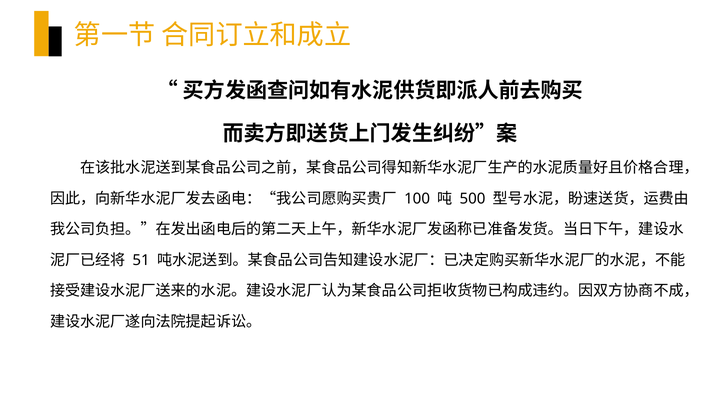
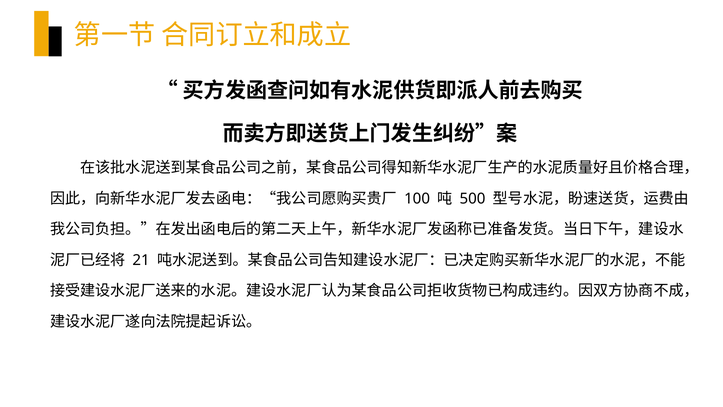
51: 51 -> 21 (141, 260)
